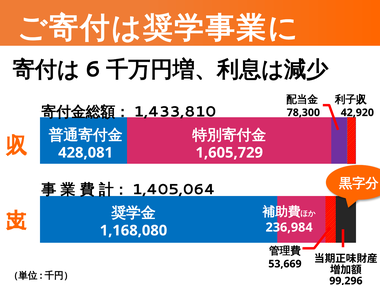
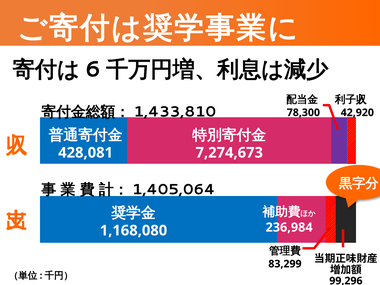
1,605,729: 1,605,729 -> 7,274,673 (229, 153)
53,669: 53,669 -> 83,299 (285, 264)
